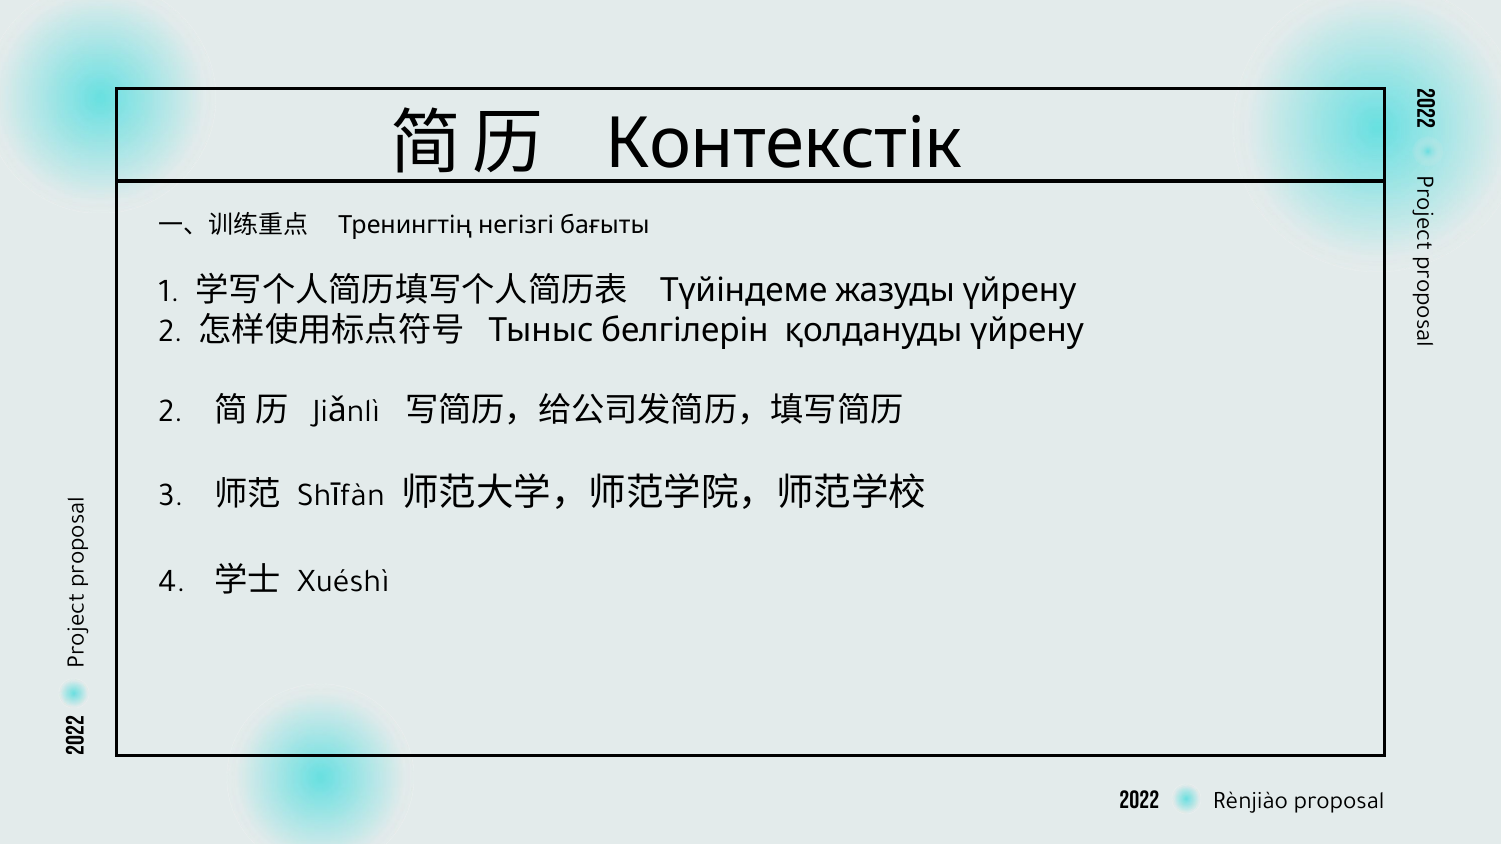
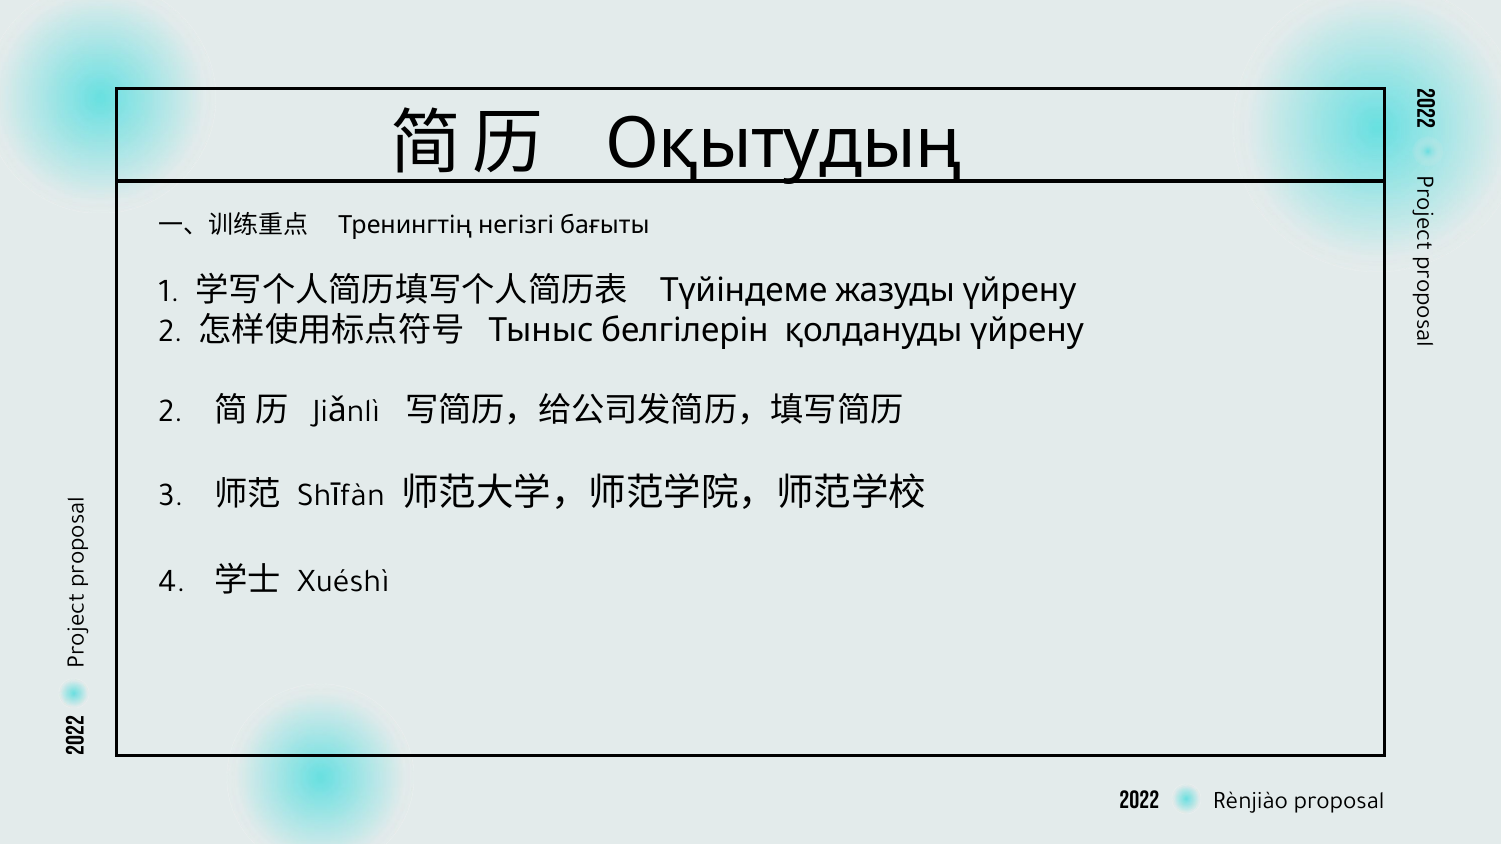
Контекстік: Контекстік -> Оқытудың (784, 145)
